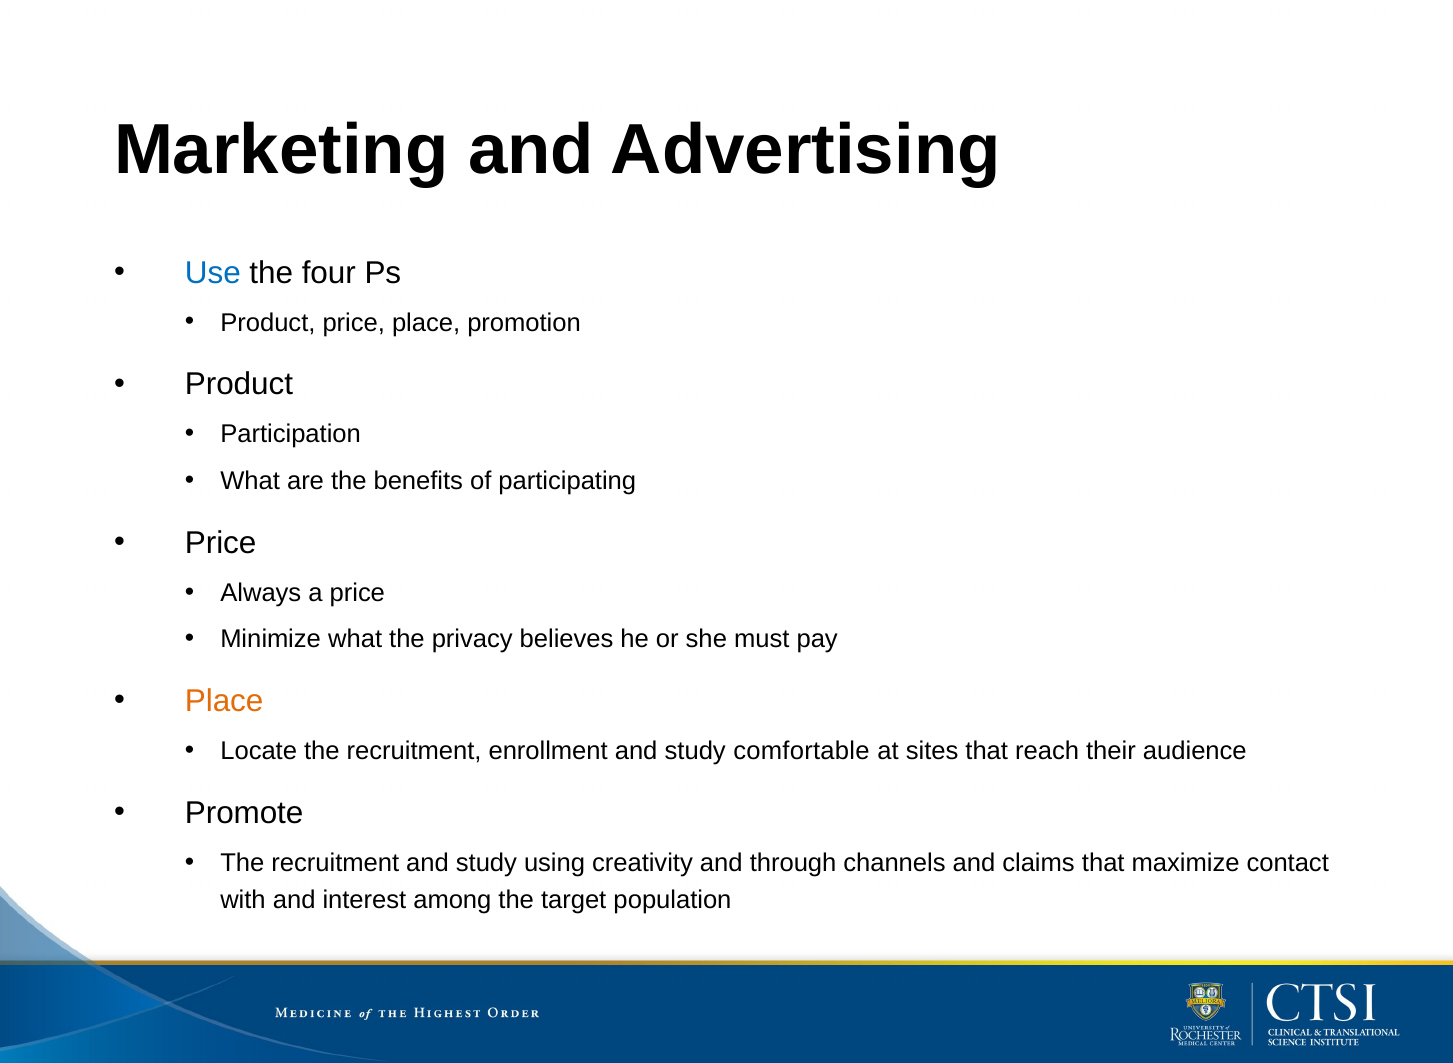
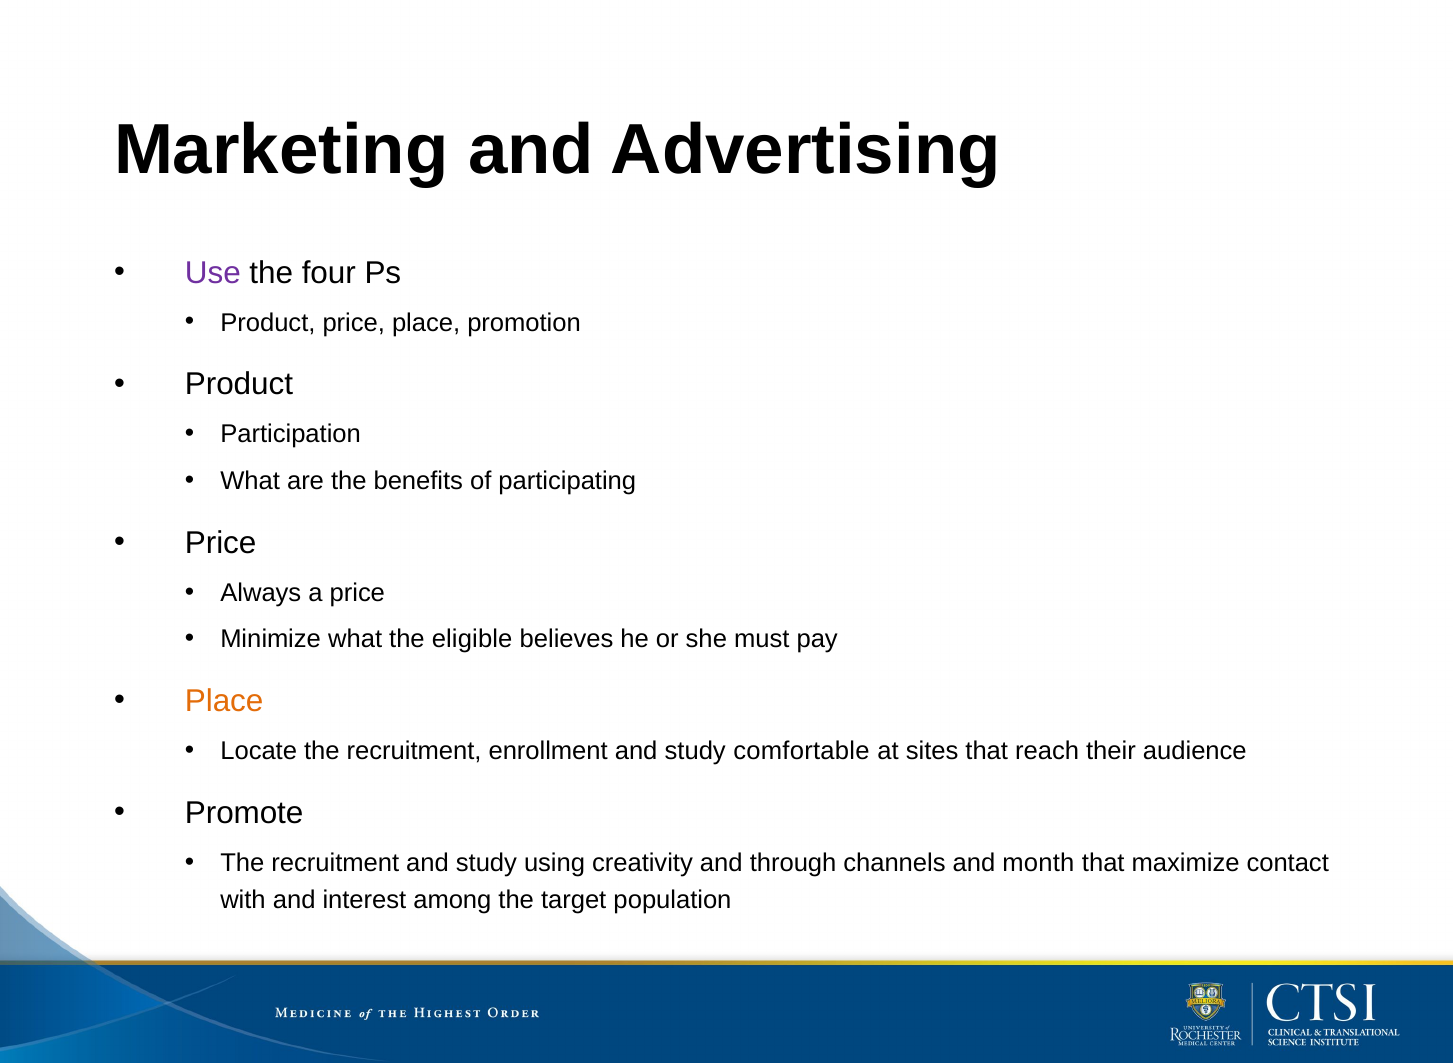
Use colour: blue -> purple (213, 273)
privacy: privacy -> eligible (472, 640)
claims: claims -> month (1038, 863)
